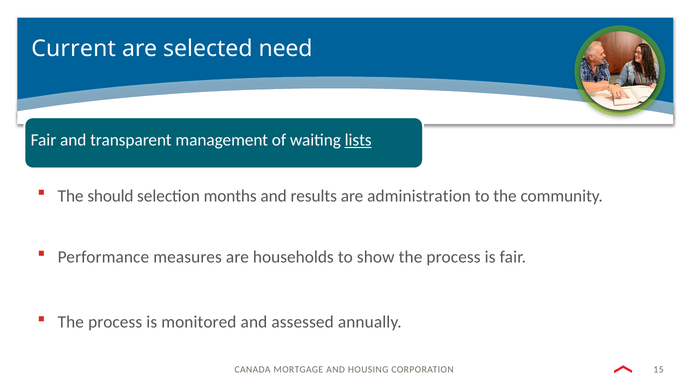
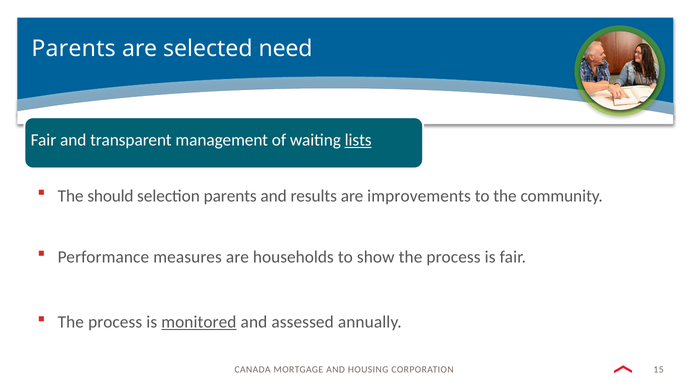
Current: Current -> Parents (74, 49)
selection months: months -> parents (230, 196)
administration: administration -> improvements (419, 196)
monitored underline: none -> present (199, 322)
